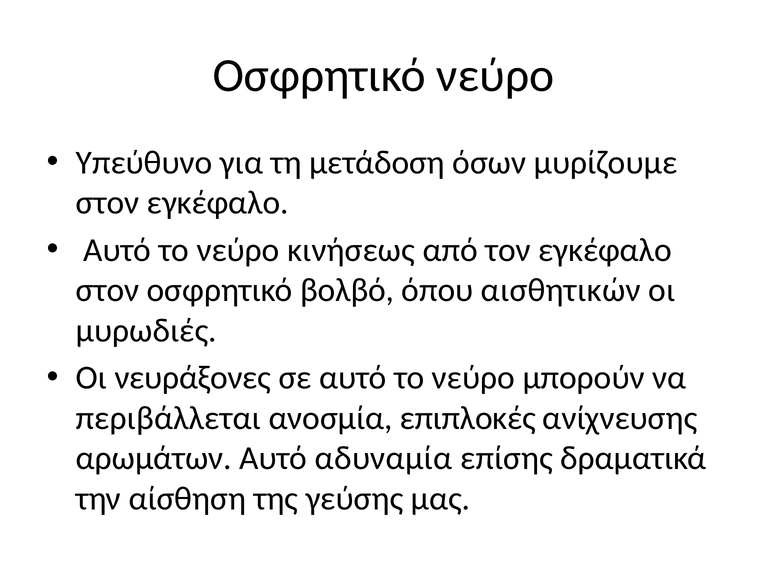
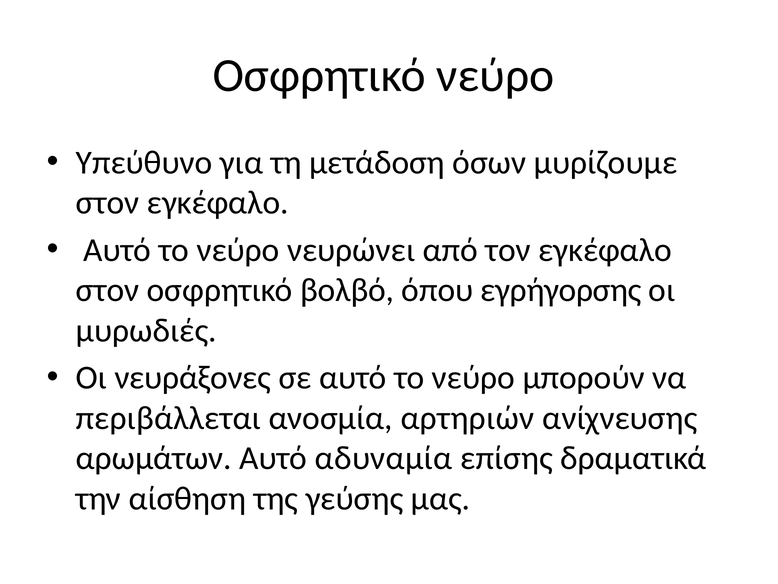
κινήσεως: κινήσεως -> νευρώνει (351, 250)
αισθητικών: αισθητικών -> εγρήγορσης (561, 290)
επιπλοκές: επιπλοκές -> αρτηριών (467, 418)
